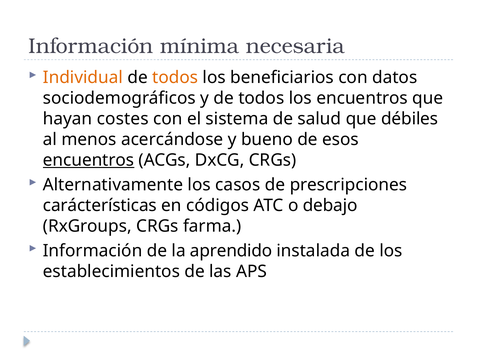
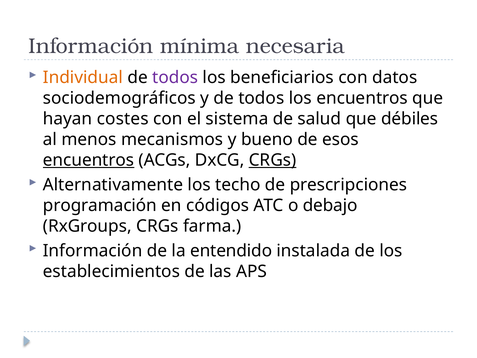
todos colour: orange -> purple (175, 77)
acercándose: acercándose -> mecanismos (172, 139)
CRGs underline: none -> present (273, 160)
casos: casos -> techo (238, 185)
carácterísticas: carácterísticas -> programación (100, 205)
aprendido: aprendido -> entendido (231, 251)
